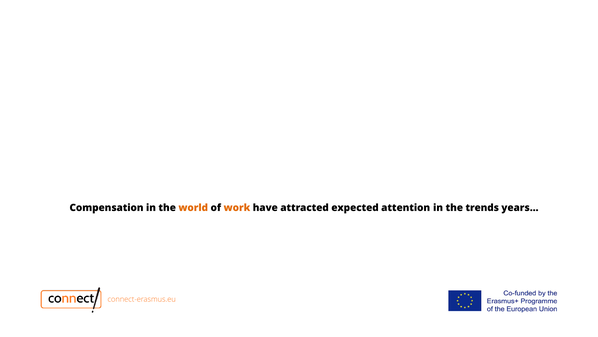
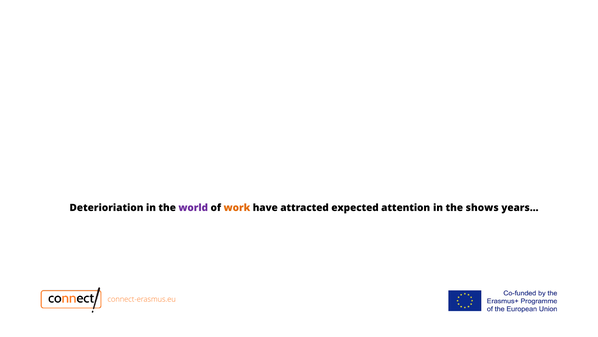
Compensation: Compensation -> Deterioriation (107, 208)
world colour: orange -> purple (193, 208)
trends: trends -> shows (482, 208)
